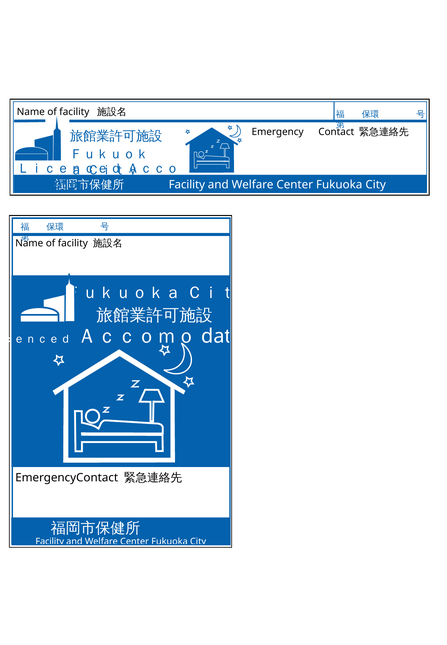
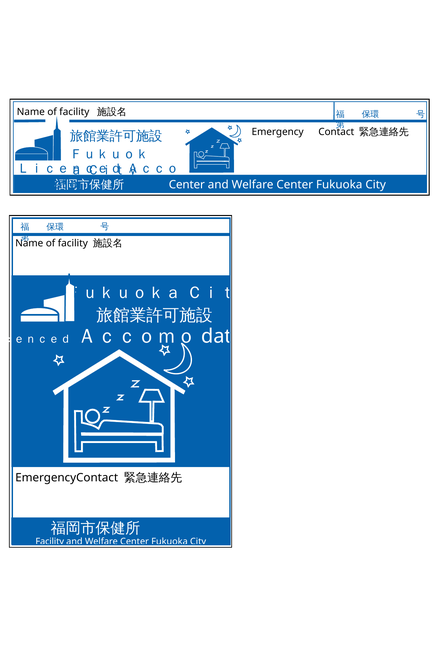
Facility: Facility -> Center (187, 185)
